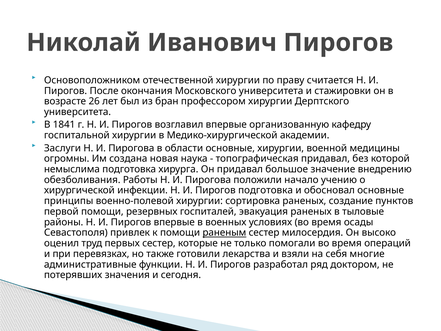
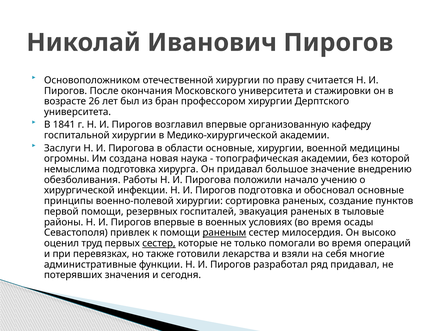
топографическая придавал: придавал -> академии (326, 159)
сестер underline: none -> present (159, 243)
ряд доктором: доктором -> придавал (355, 264)
